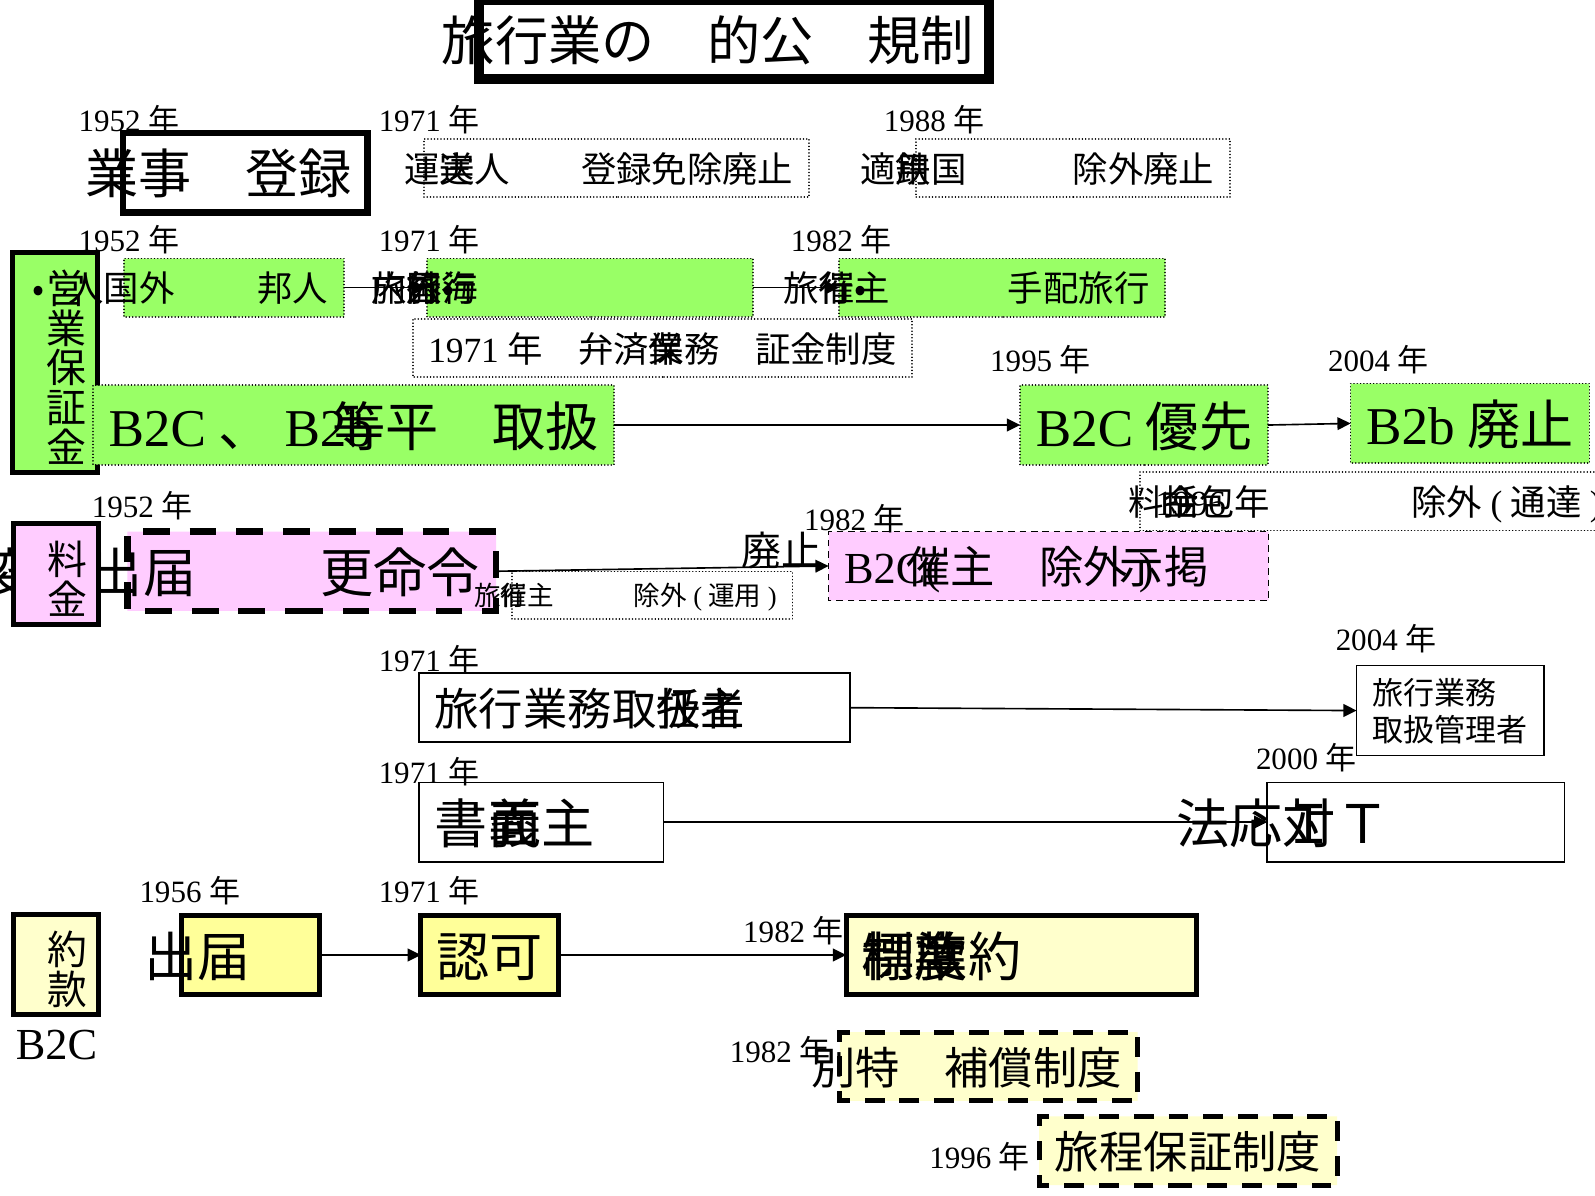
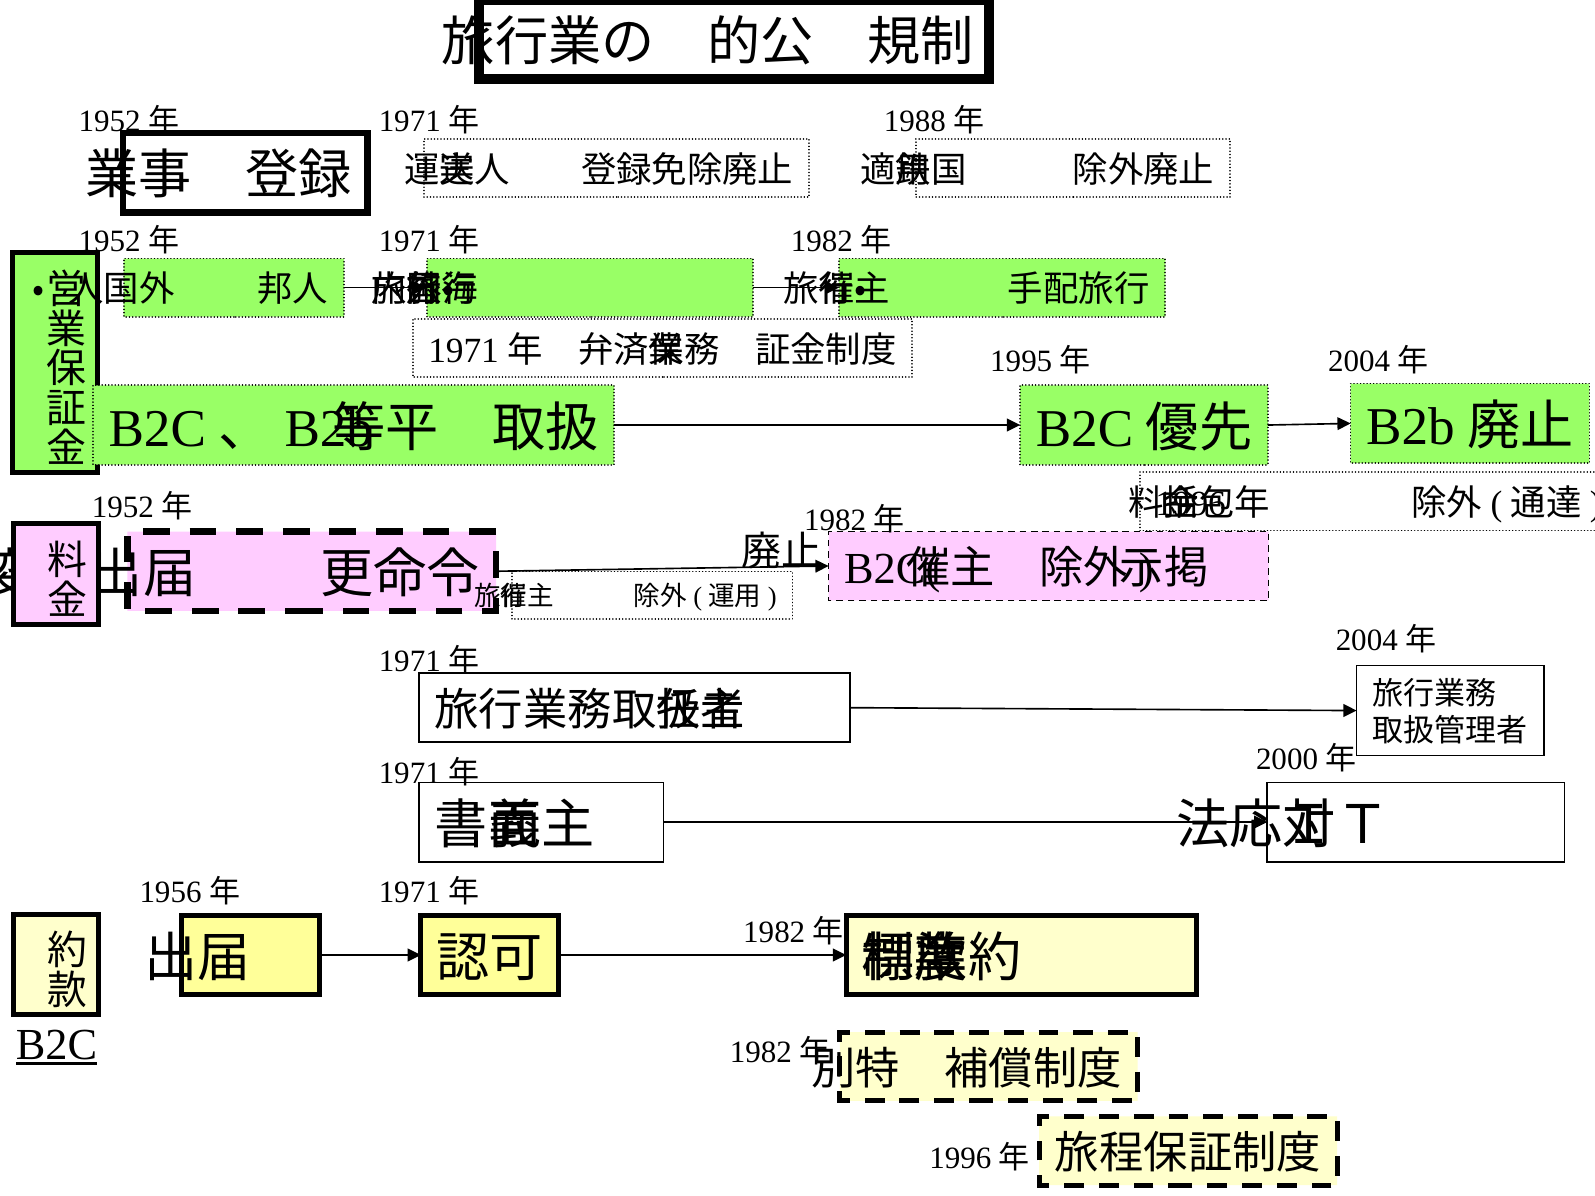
B2C underline: none -> present (57, 1045)
